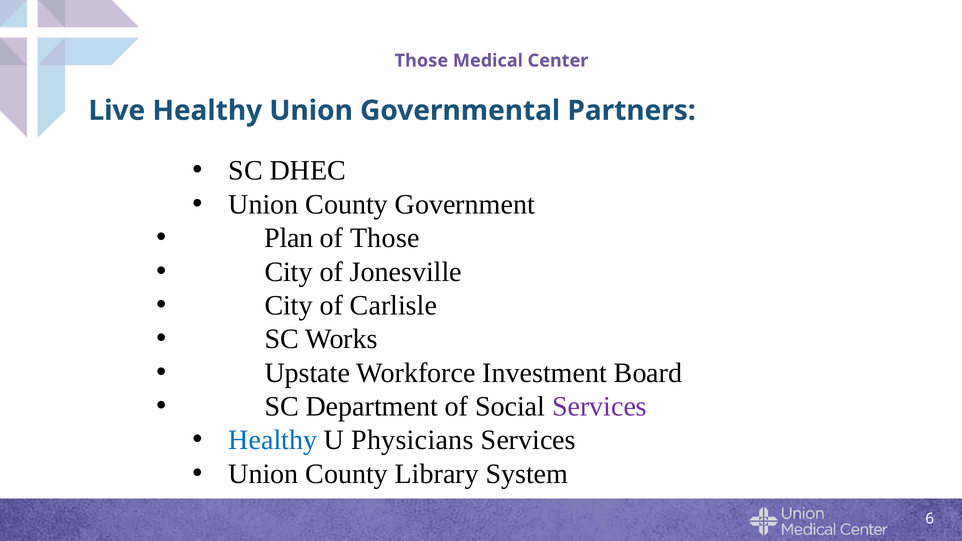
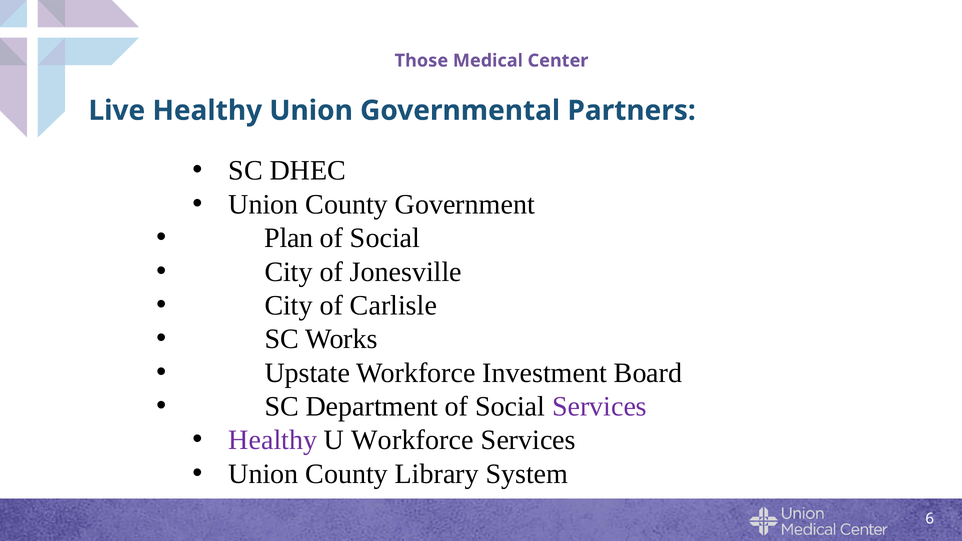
Those: Those -> Social (385, 238)
Healthy colour: blue -> purple (273, 440)
U Physicians: Physicians -> Workforce (413, 440)
